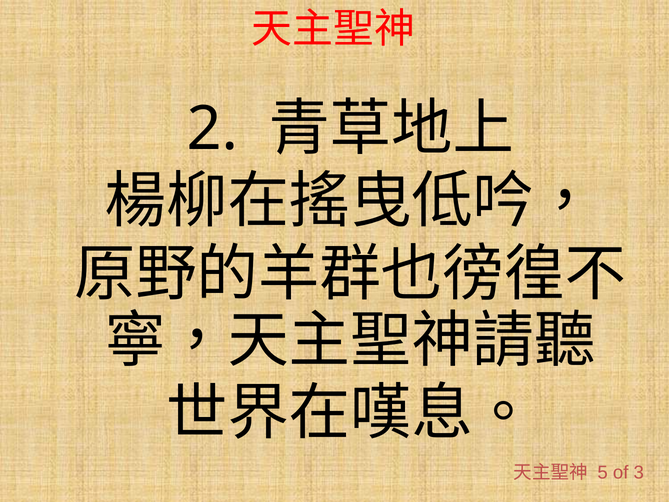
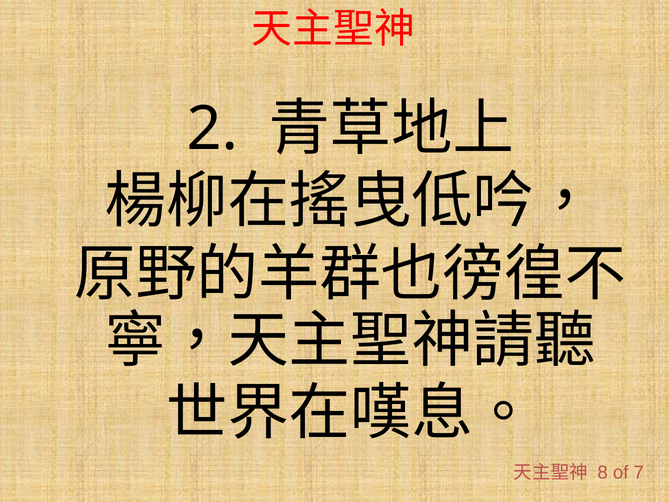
5: 5 -> 8 (603, 472)
3: 3 -> 7 (639, 472)
